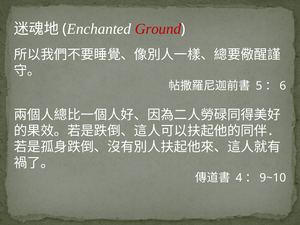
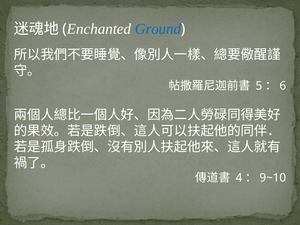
Ground colour: red -> blue (158, 29)
